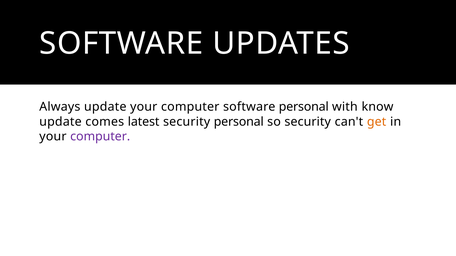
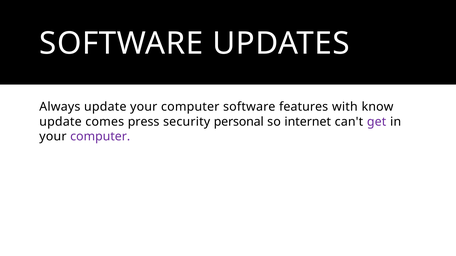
software personal: personal -> features (304, 107)
latest: latest -> press (144, 122)
so security: security -> internet (308, 122)
get colour: orange -> purple (377, 122)
